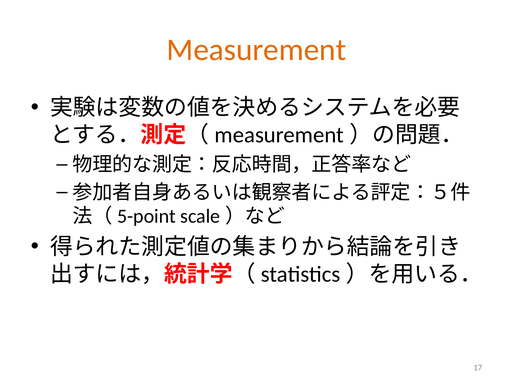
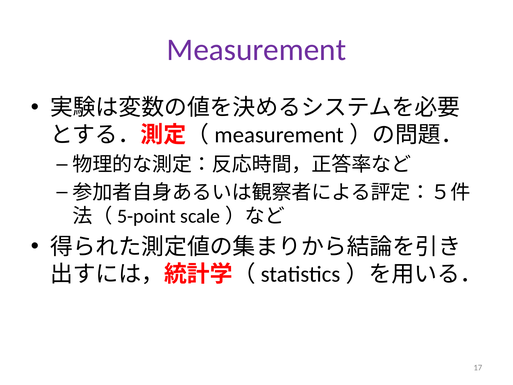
Measurement colour: orange -> purple (256, 50)
